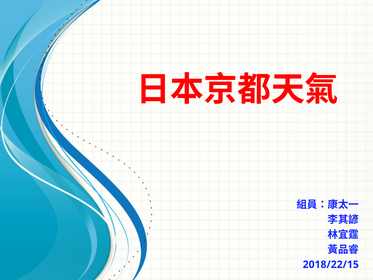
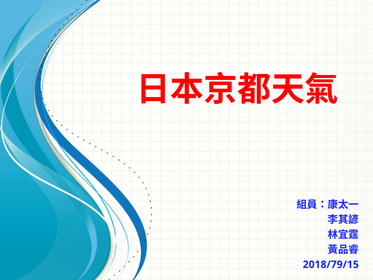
2018/22/15: 2018/22/15 -> 2018/79/15 (331, 264)
